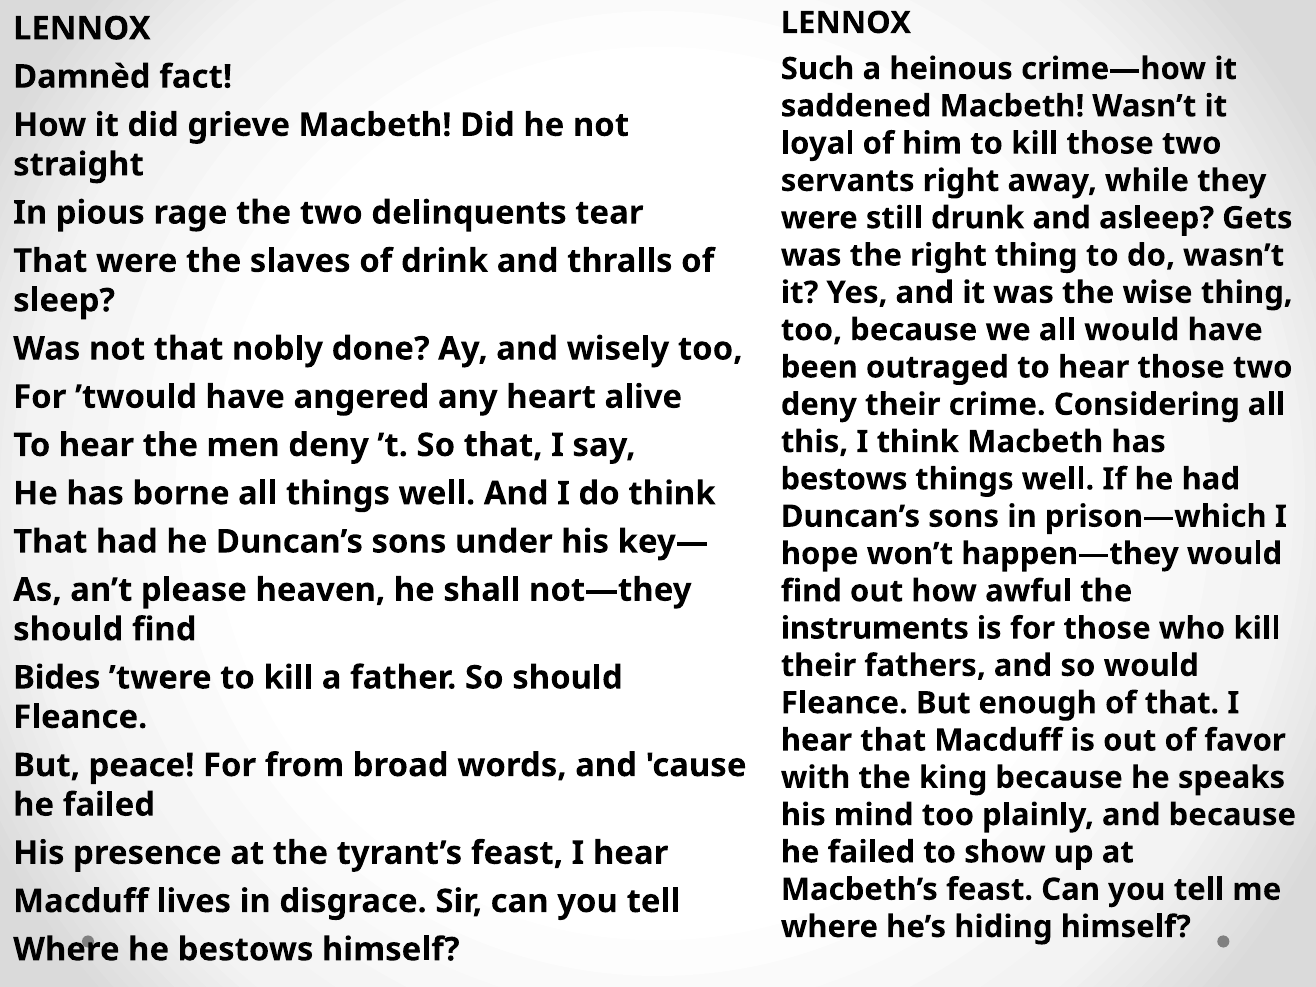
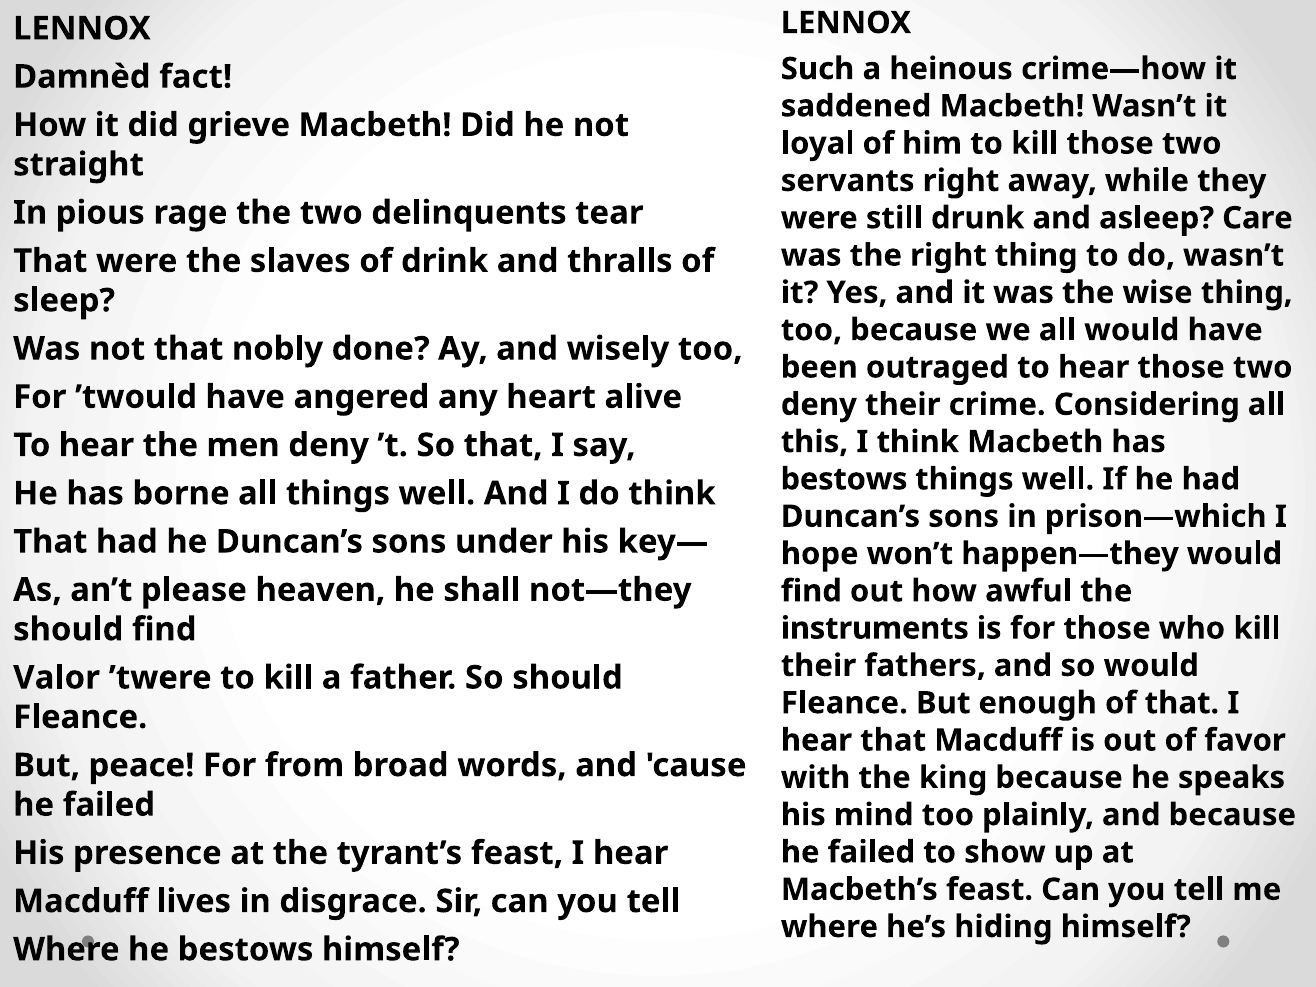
Gets: Gets -> Care (1257, 218)
Bides: Bides -> Valor (57, 678)
